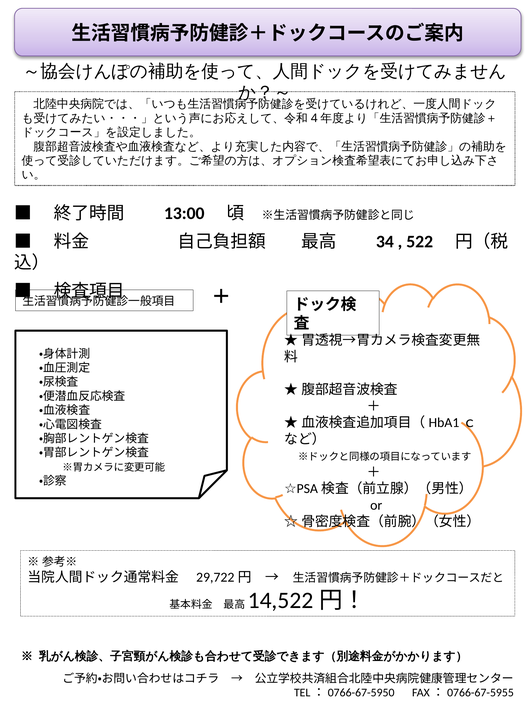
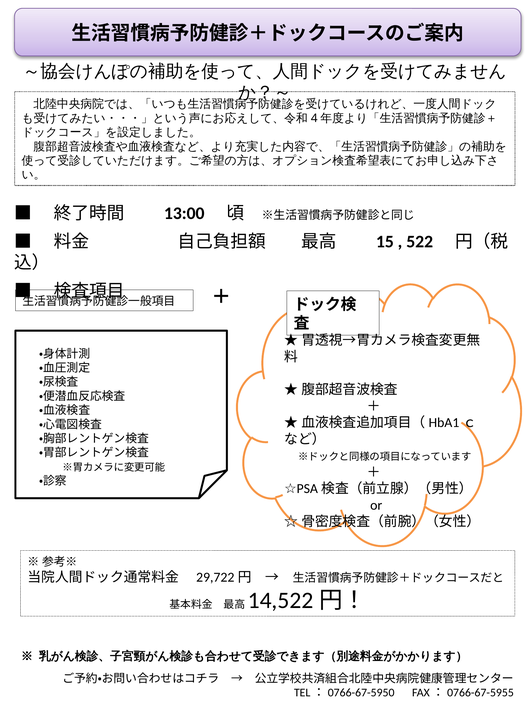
34: 34 -> 15 (385, 242)
